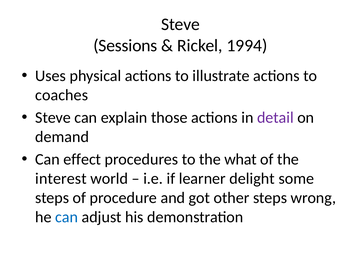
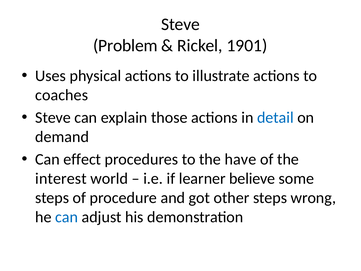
Sessions: Sessions -> Problem (125, 45)
1994: 1994 -> 1901 (247, 45)
detail colour: purple -> blue (275, 117)
what: what -> have (240, 159)
delight: delight -> believe (252, 178)
